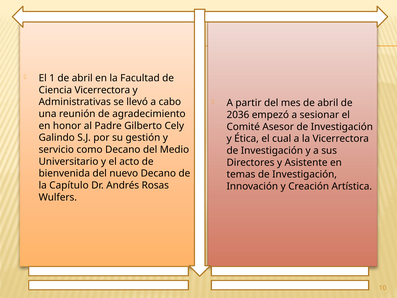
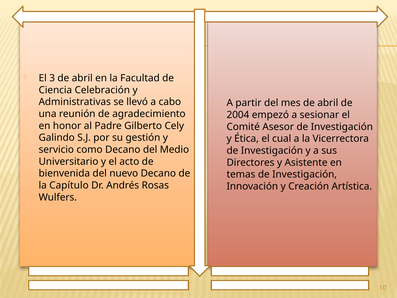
1: 1 -> 3 (52, 78)
Ciencia Vicerrectora: Vicerrectora -> Celebración (102, 90)
2036: 2036 -> 2004 (238, 115)
